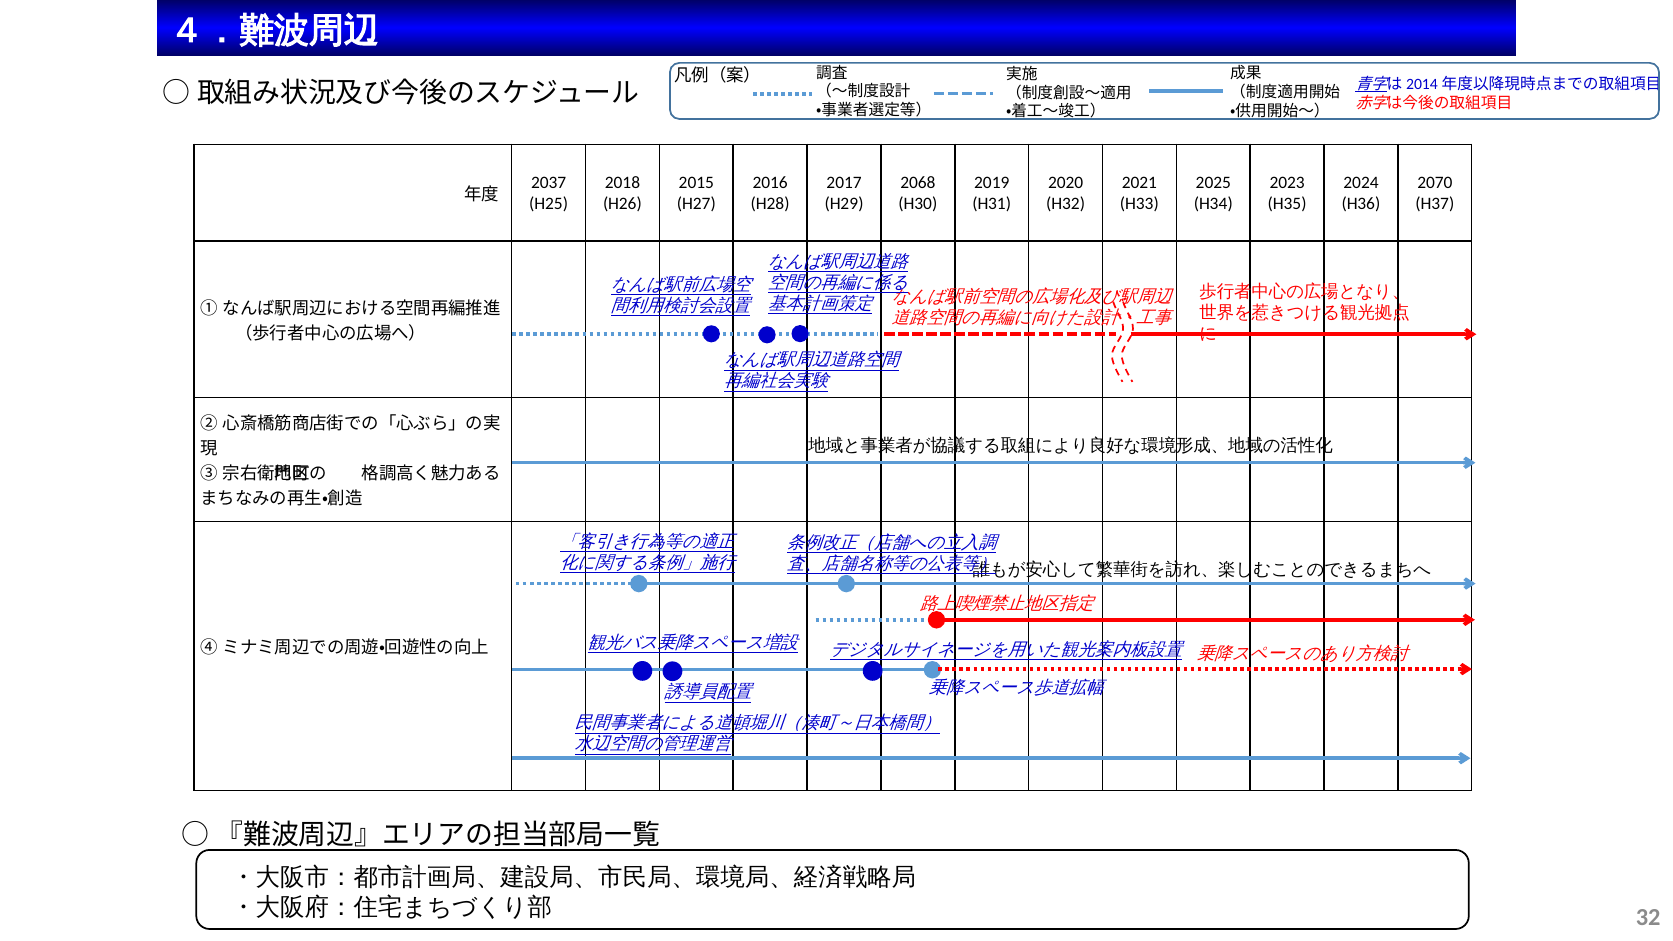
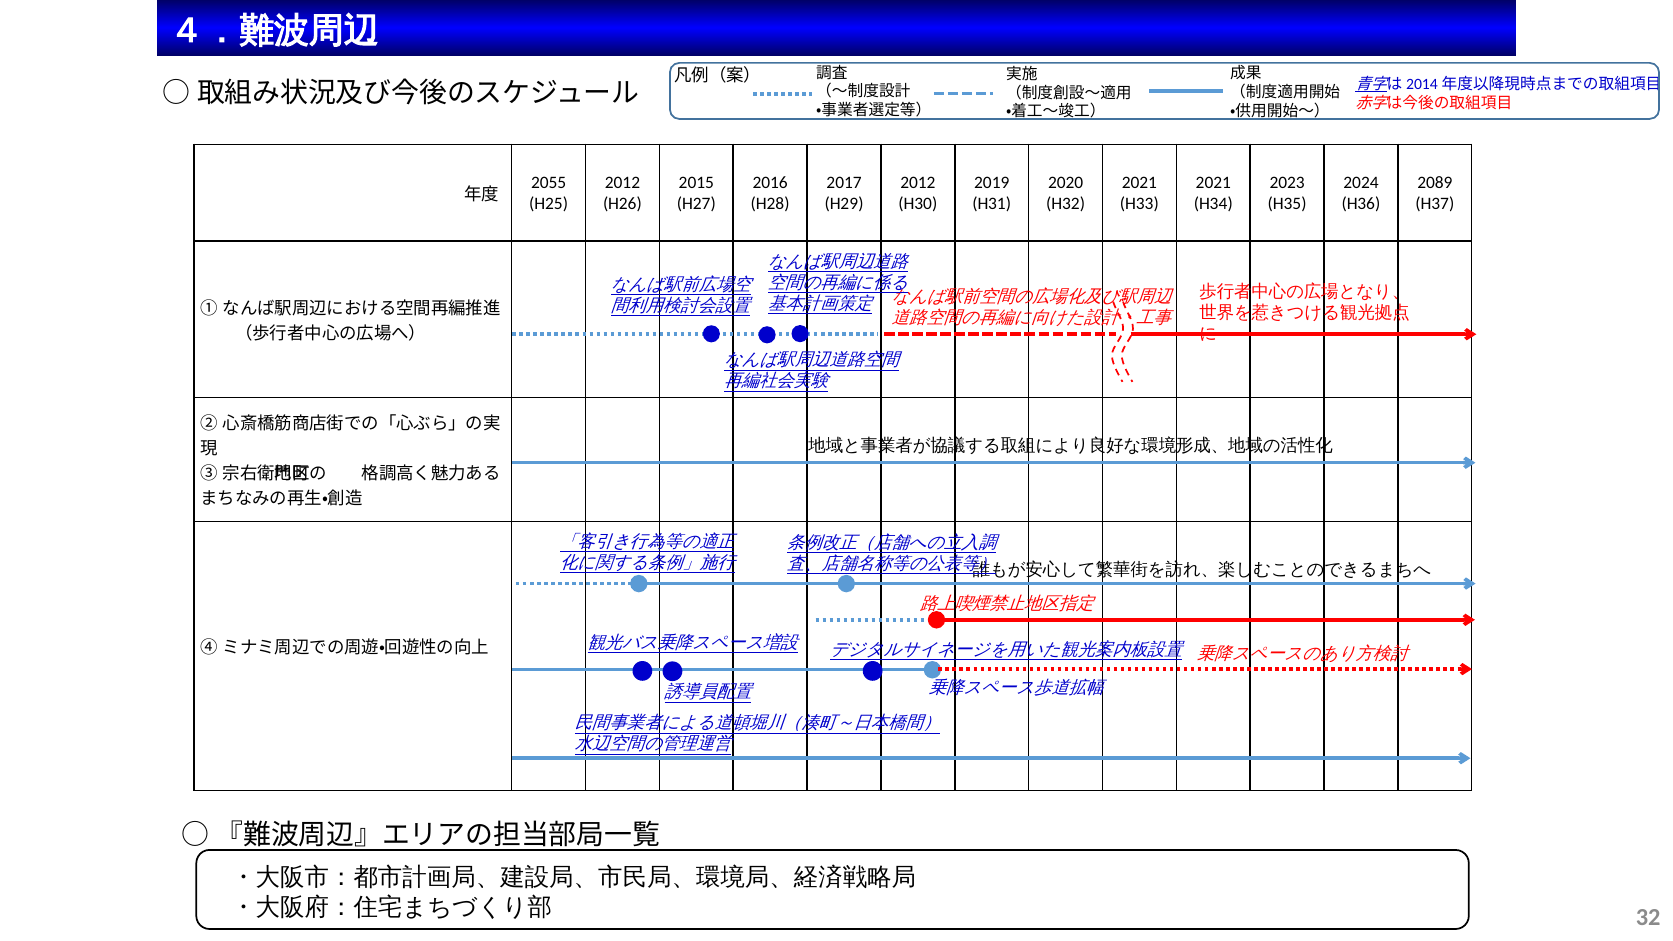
2037: 2037 -> 2055 (549, 182)
2018: 2018 -> 2012 (622, 182)
2068: 2068 -> 2012 (918, 182)
2025: 2025 -> 2021 (1213, 182)
2070: 2070 -> 2089 (1435, 182)
